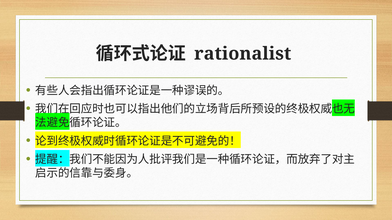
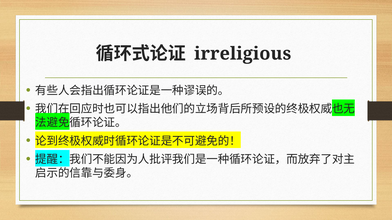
rationalist: rationalist -> irreligious (243, 54)
